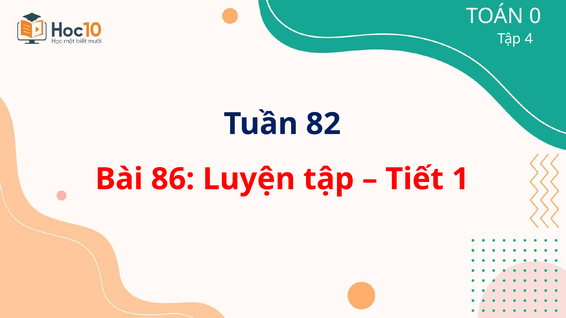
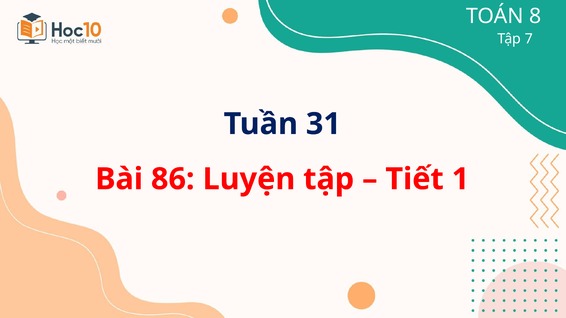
0: 0 -> 8 (535, 16)
4: 4 -> 7 (529, 39)
82: 82 -> 31 (323, 124)
